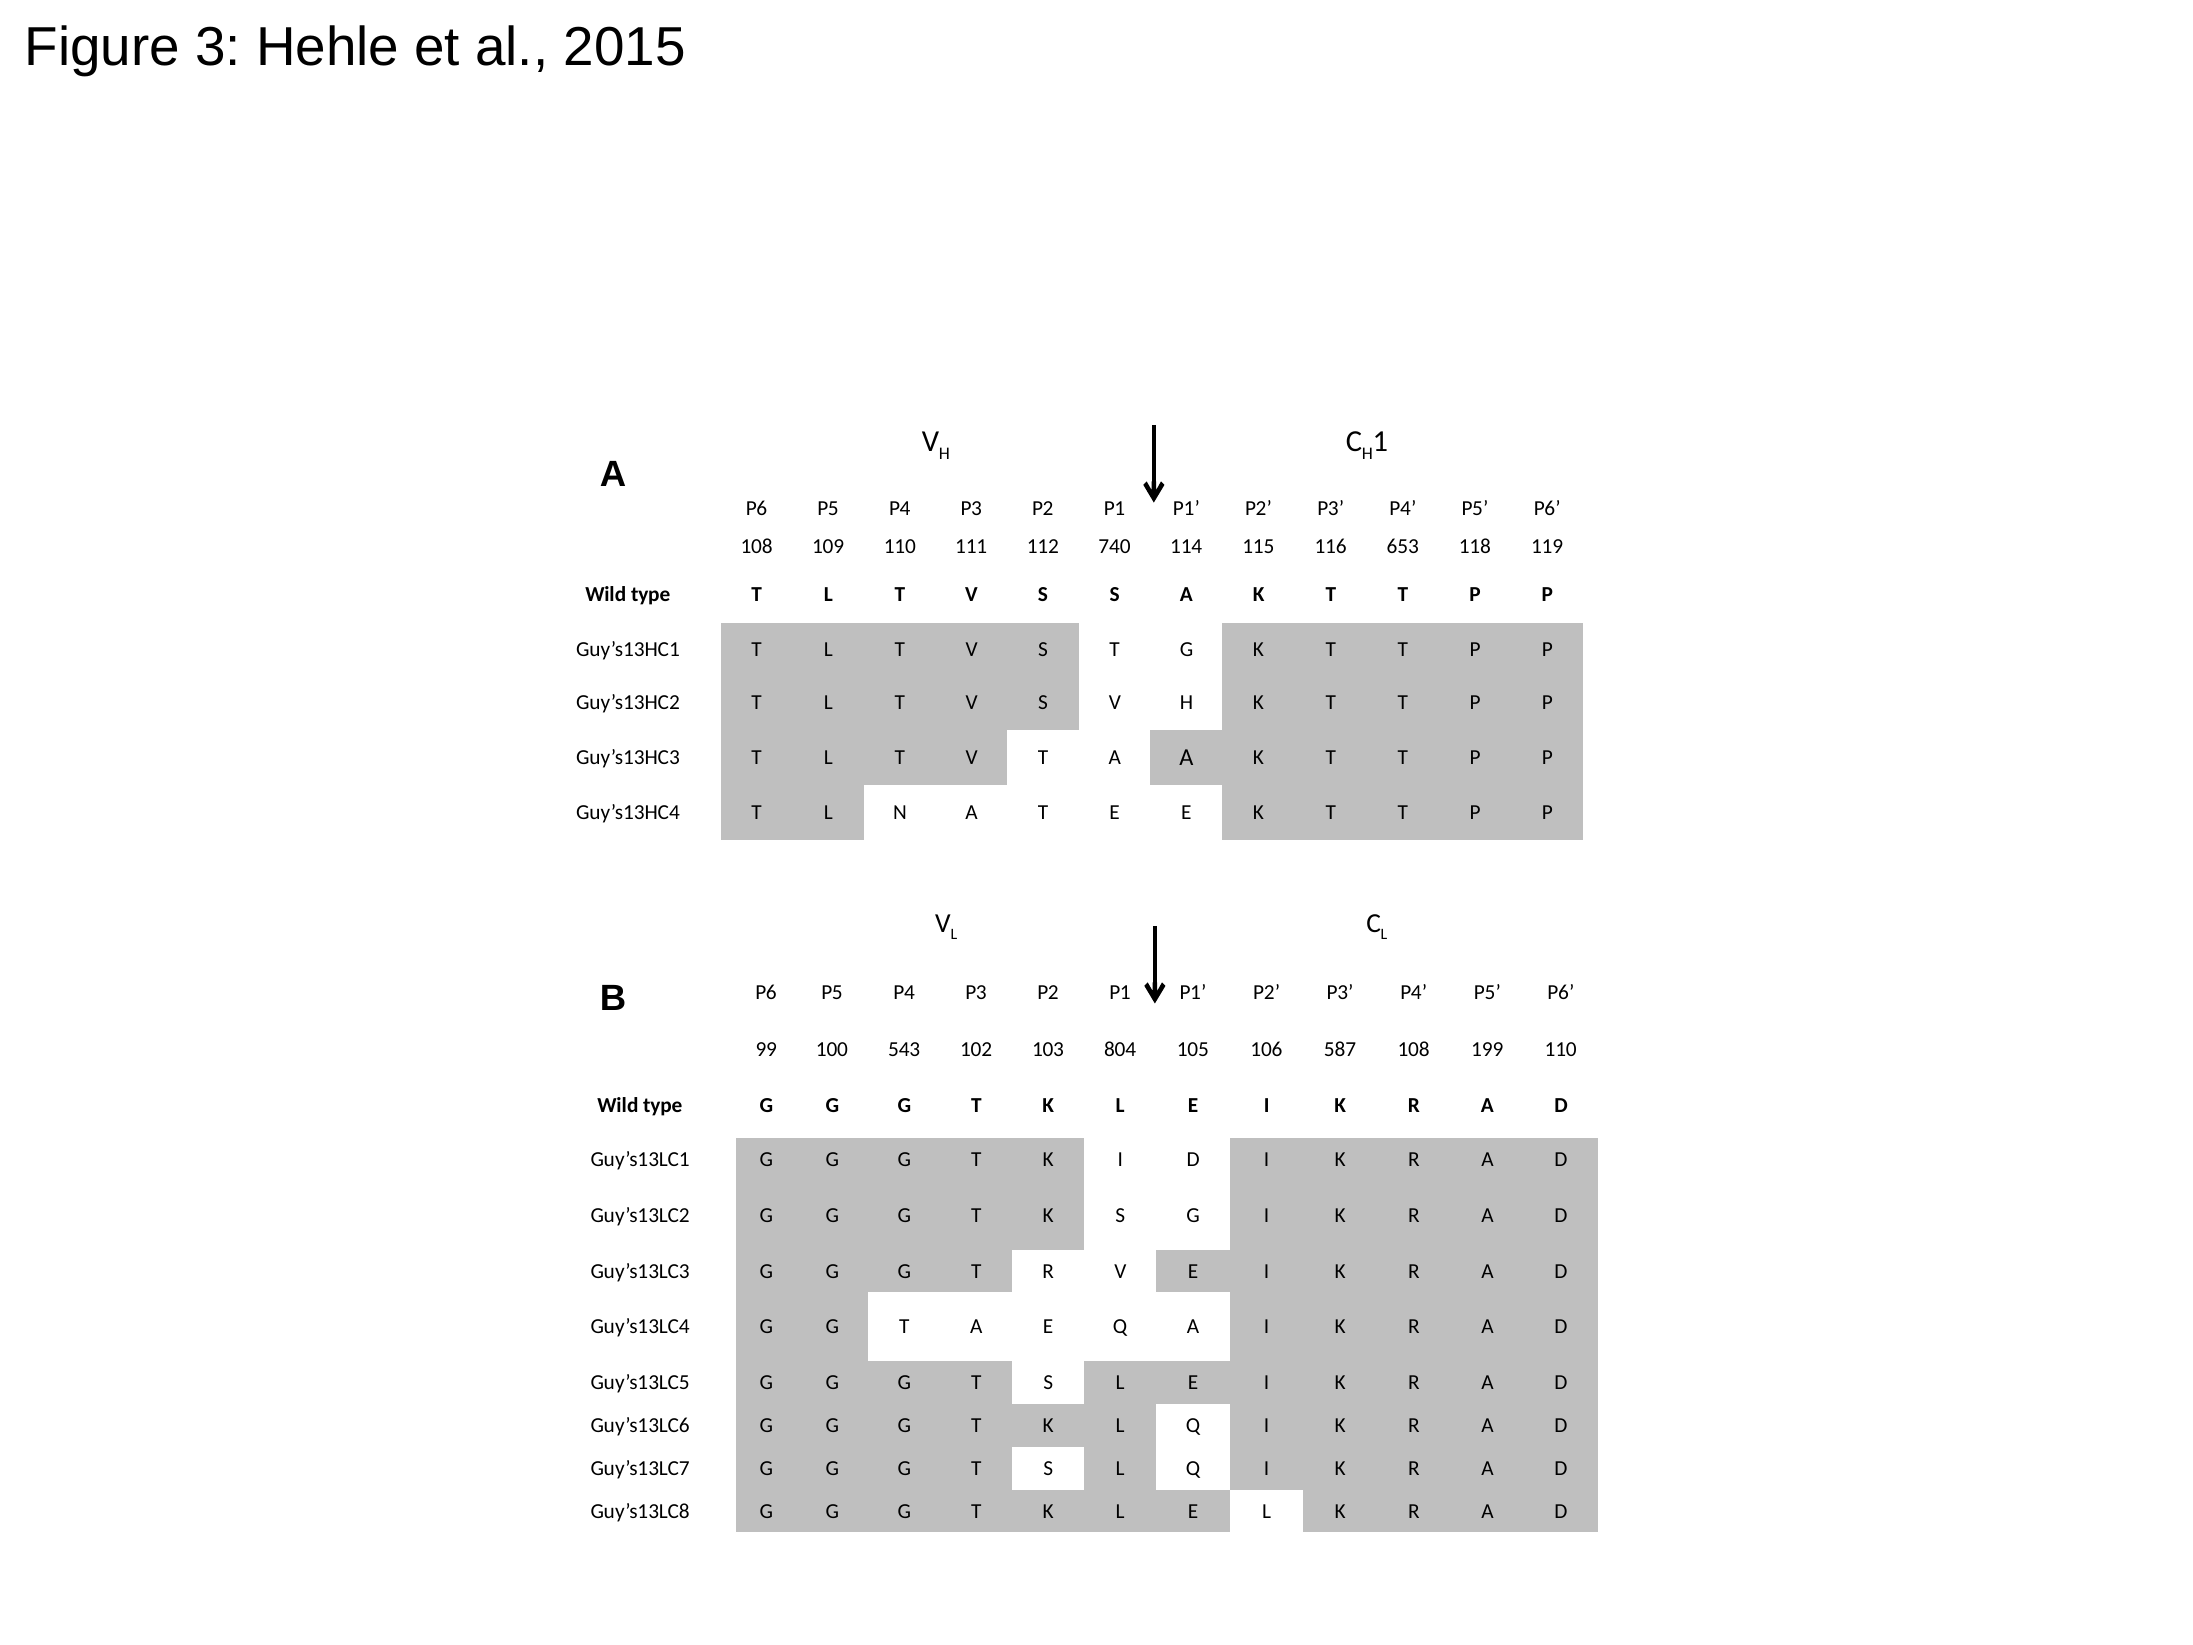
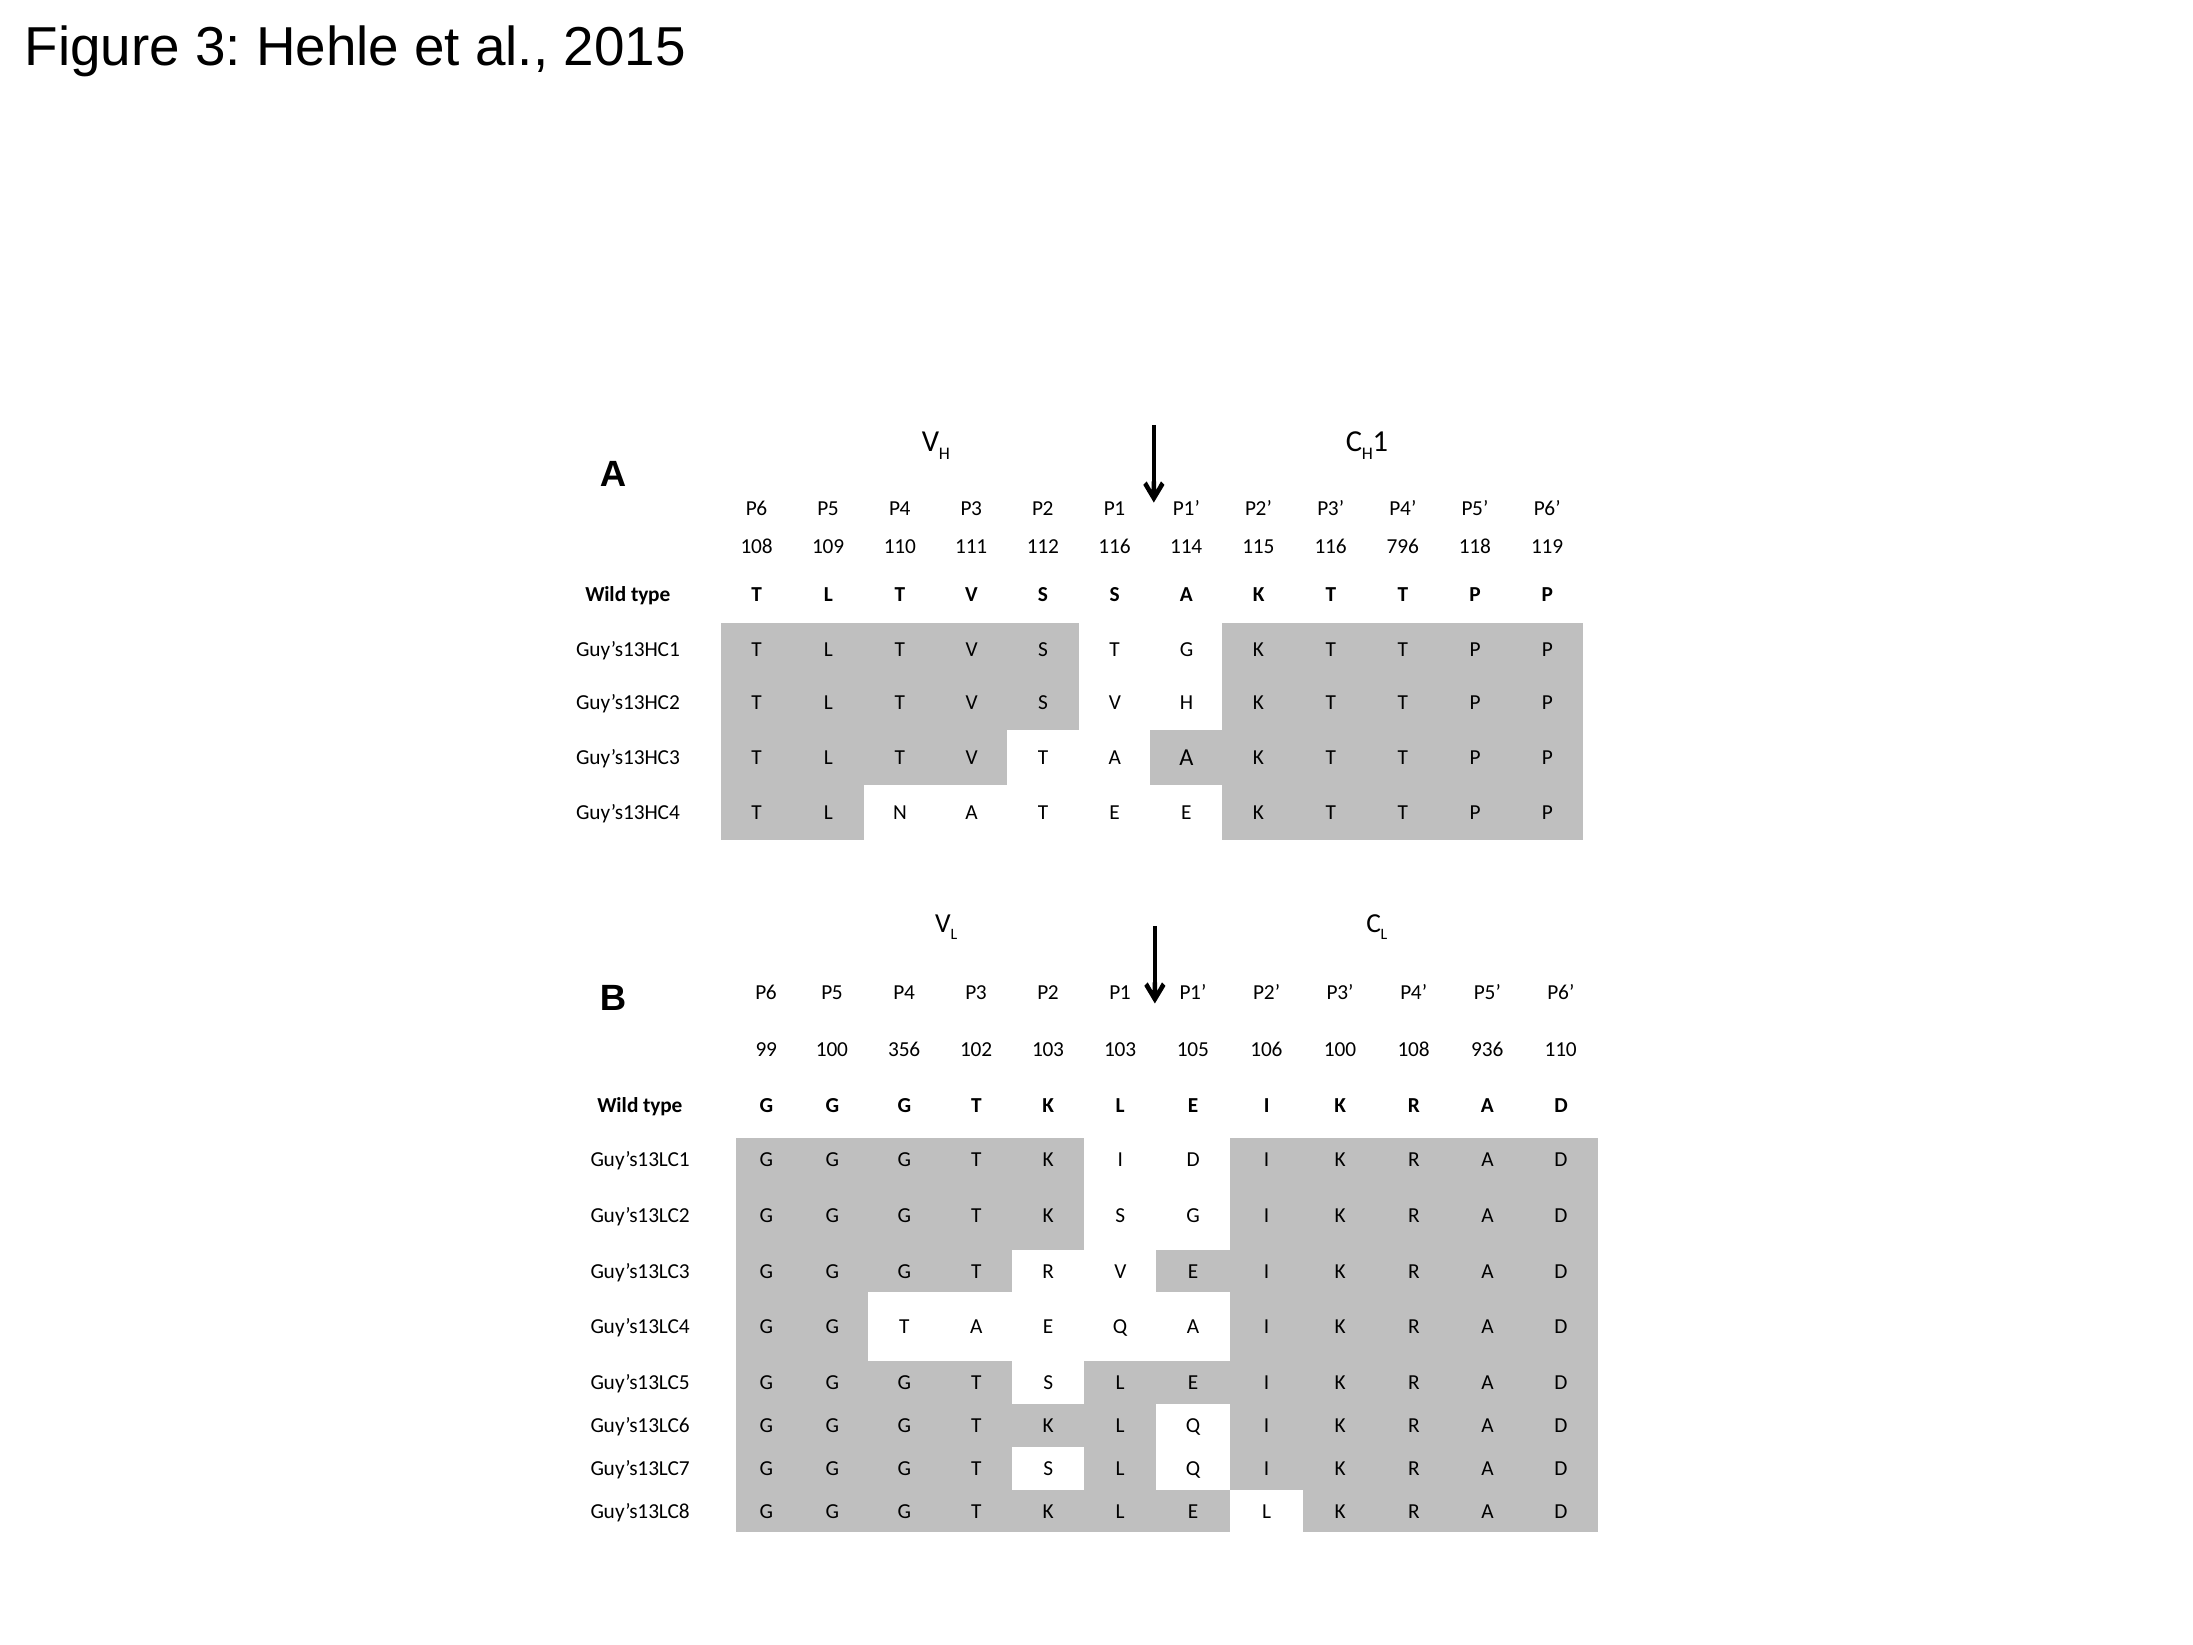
112 740: 740 -> 116 (1115, 546)
653: 653 -> 796 (1403, 546)
543: 543 -> 356 (904, 1050)
103 804: 804 -> 103 (1120, 1050)
106 587: 587 -> 100 (1340, 1050)
199: 199 -> 936 (1487, 1050)
